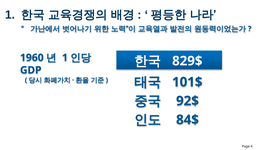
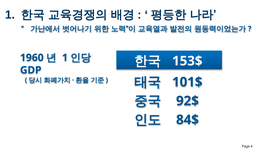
829$: 829$ -> 153$ (187, 61)
